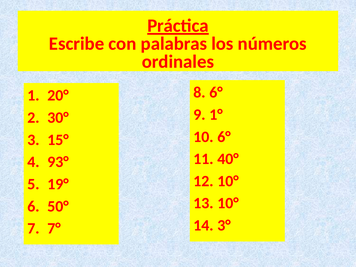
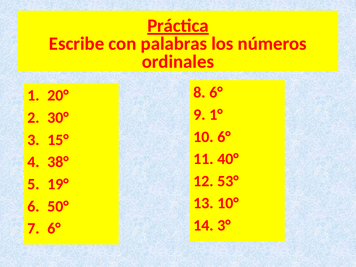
93°: 93° -> 38° (58, 162)
12 10°: 10° -> 53° (228, 181)
7°: 7° -> 6° (54, 228)
